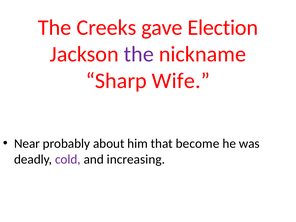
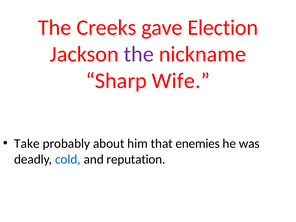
Near: Near -> Take (27, 144)
become: become -> enemies (198, 144)
cold colour: purple -> blue (68, 159)
increasing: increasing -> reputation (136, 159)
